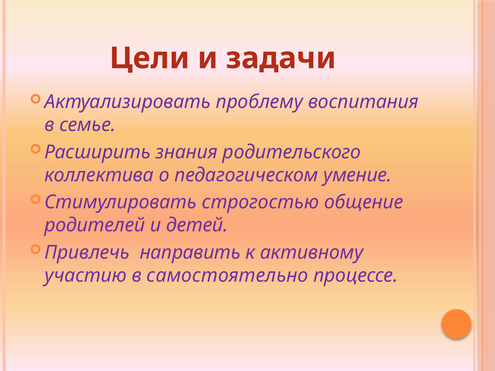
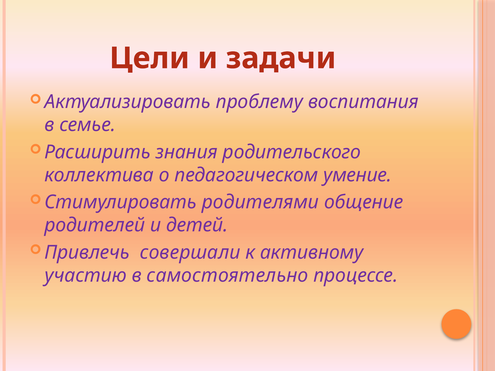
строгостью: строгостью -> родителями (260, 202)
направить: направить -> совершали (190, 253)
